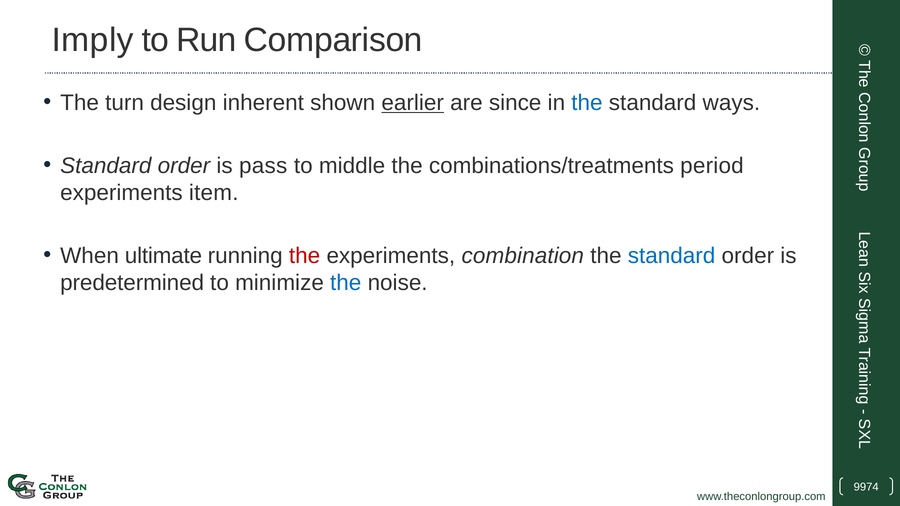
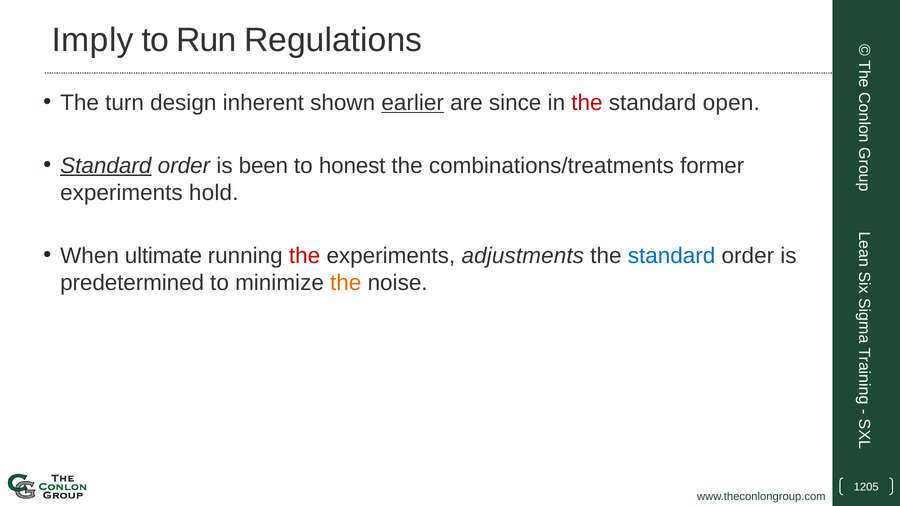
Comparison: Comparison -> Regulations (333, 40)
the colour: blue -> red (587, 103)
ways: ways -> open (731, 103)
Standard underline: none -> present (106, 166)
pass: pass -> been (263, 166)
middle: middle -> honest (352, 166)
period: period -> former (712, 166)
item: item -> hold (214, 193)
combination: combination -> adjustments (523, 256)
the colour: blue -> orange (346, 283)
9974: 9974 -> 1205 (866, 487)
